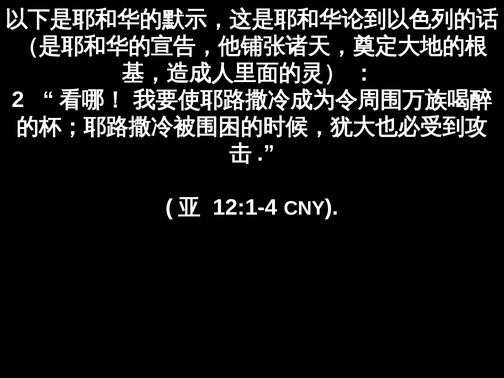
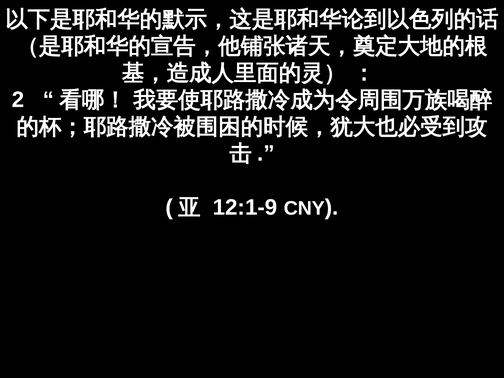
12:1-4: 12:1-4 -> 12:1-9 (245, 207)
